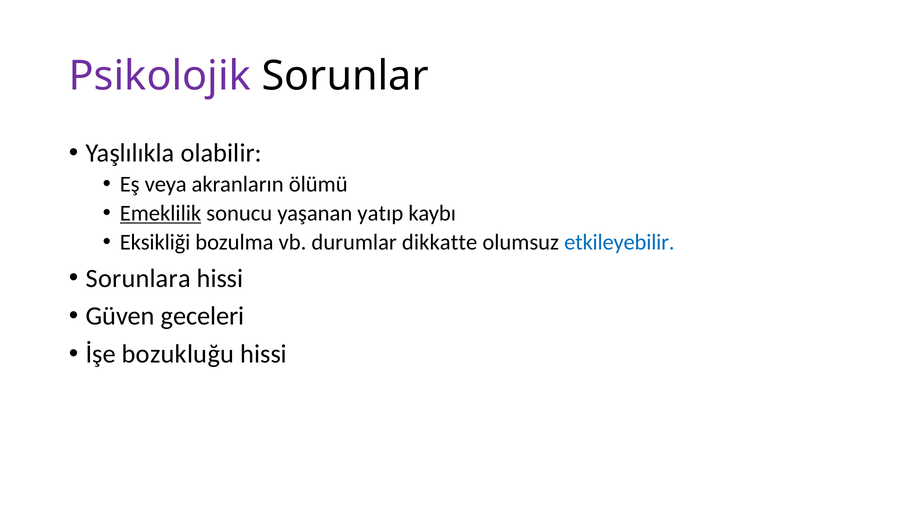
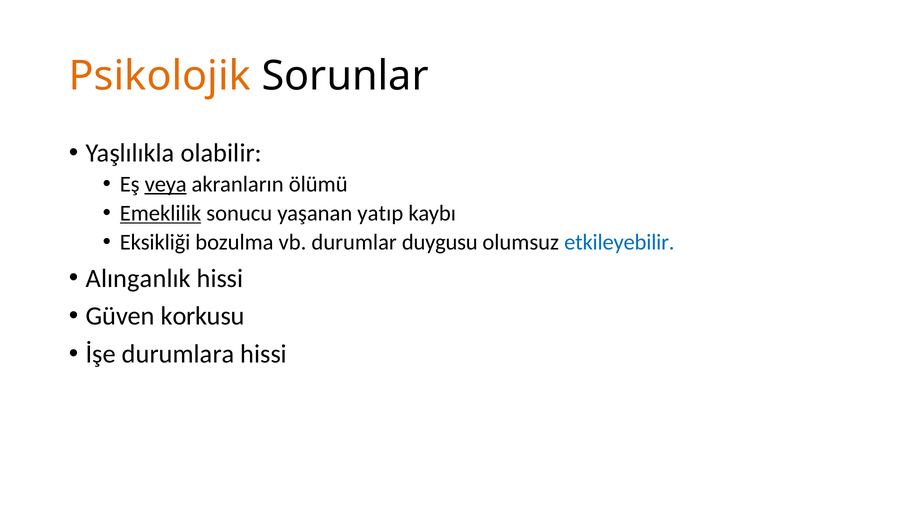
Psikolojik colour: purple -> orange (160, 76)
veya underline: none -> present (166, 184)
dikkatte: dikkatte -> duygusu (440, 242)
Sorunlara: Sorunlara -> Alınganlık (138, 278)
geceleri: geceleri -> korkusu (203, 316)
bozukluğu: bozukluğu -> durumlara (178, 354)
